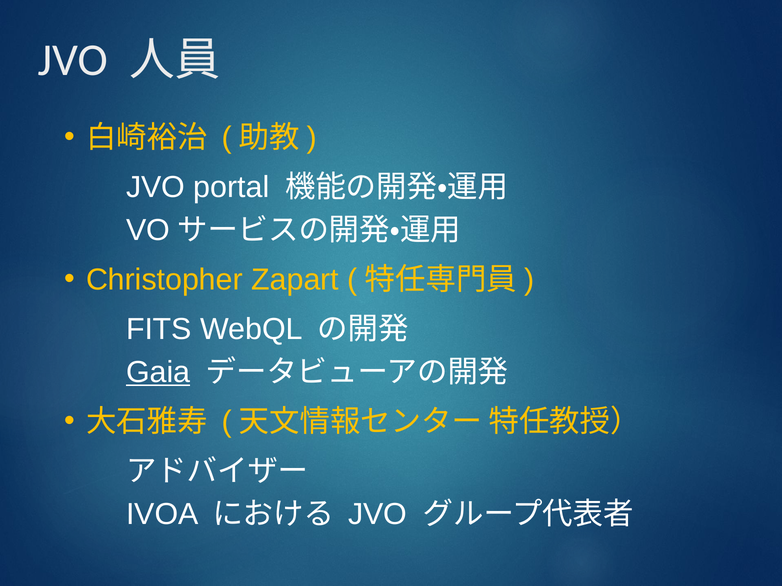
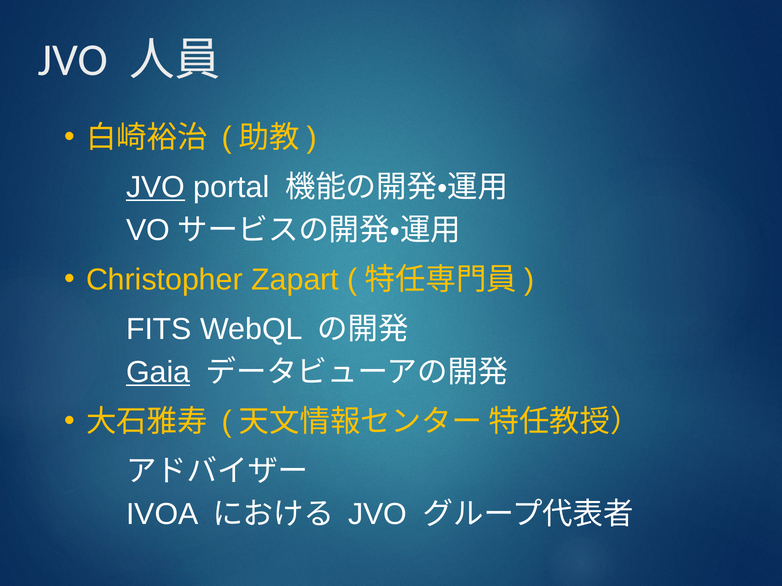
JVO underline: none -> present (156, 187)
